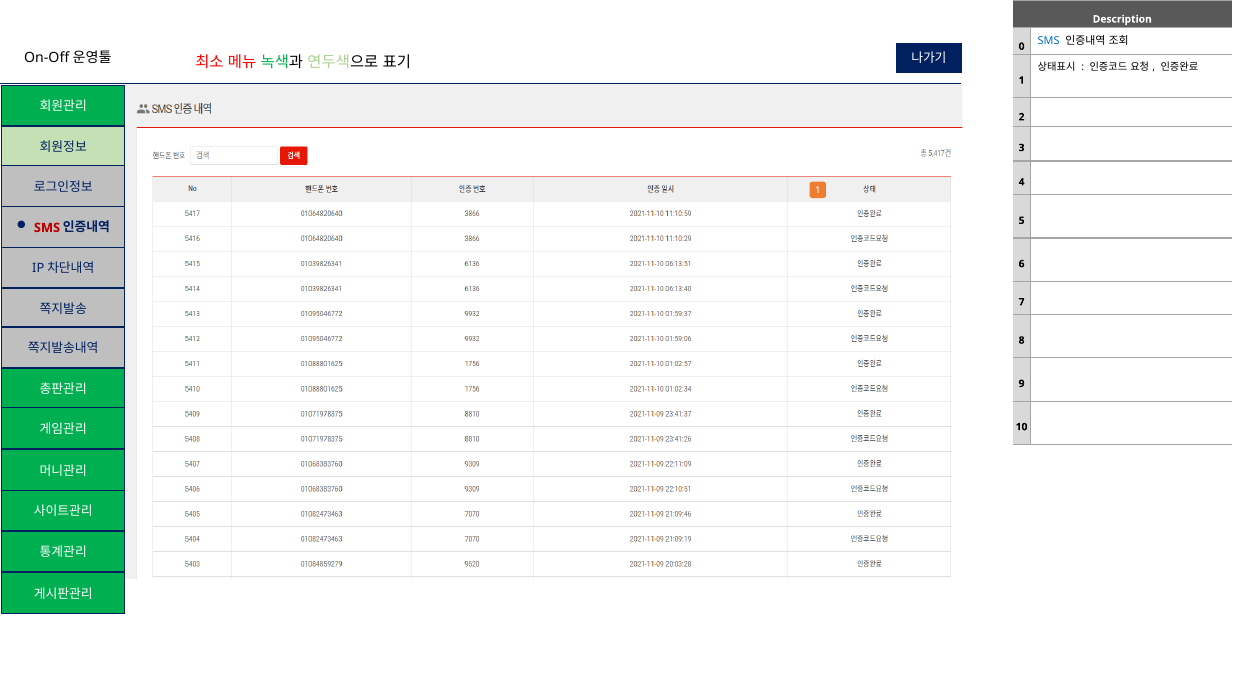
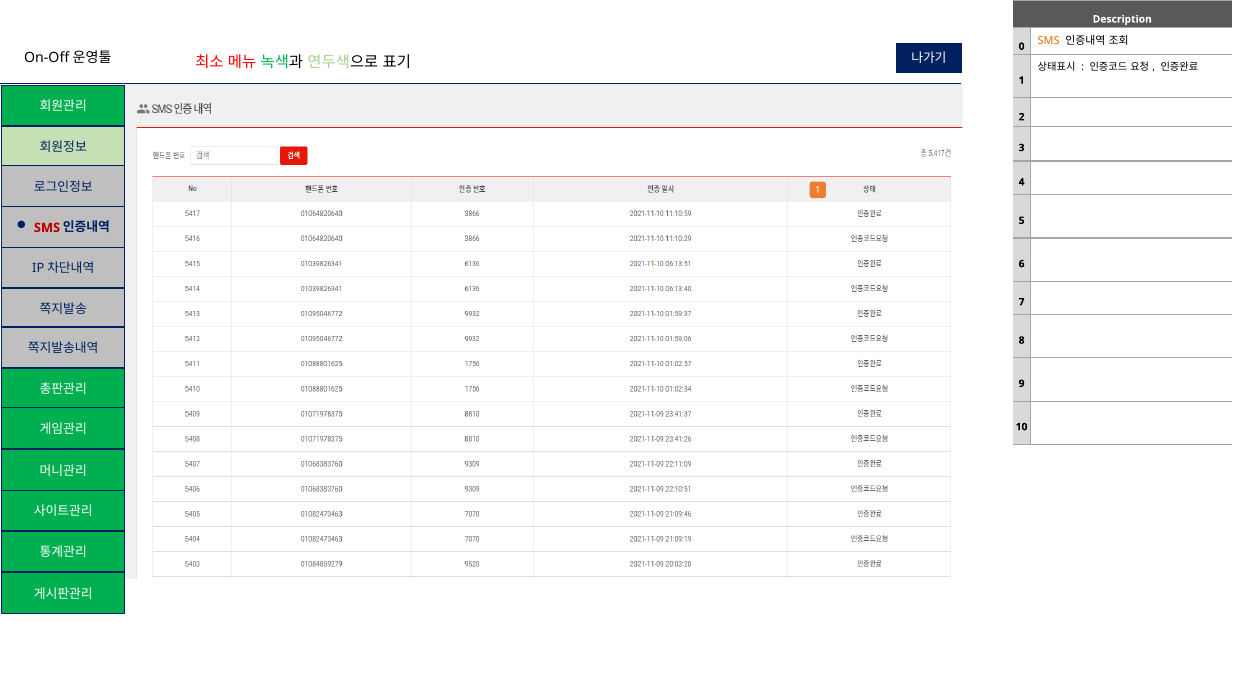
SMS colour: blue -> orange (1049, 41)
